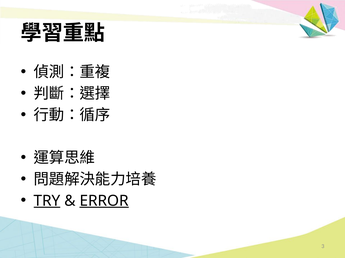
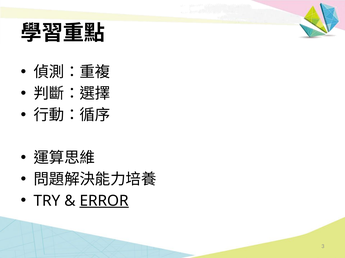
TRY underline: present -> none (47, 201)
